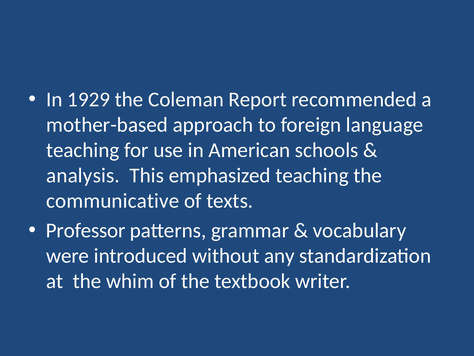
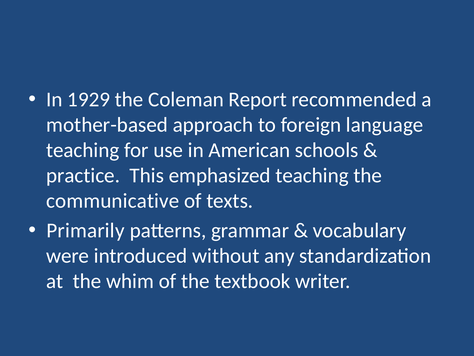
analysis: analysis -> practice (83, 175)
Professor: Professor -> Primarily (85, 230)
